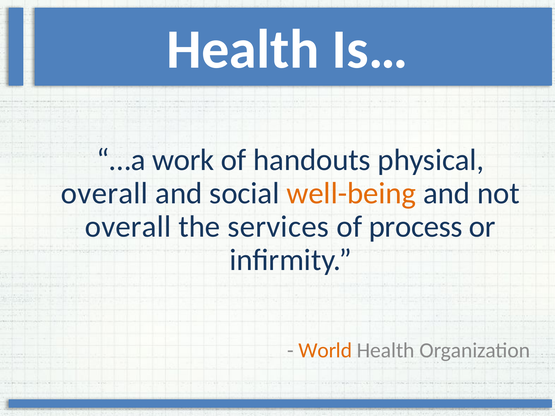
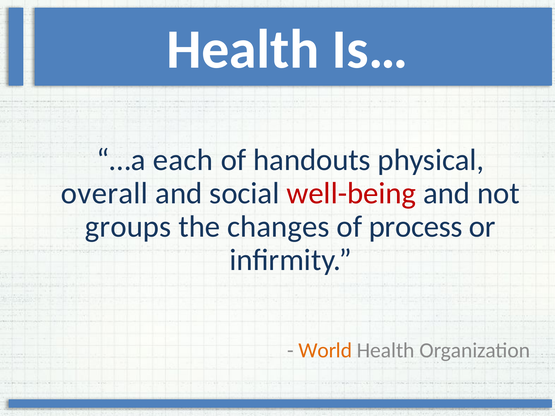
work: work -> each (183, 160)
well-being colour: orange -> red (351, 193)
overall: overall -> groups (128, 227)
services: services -> changes (278, 227)
